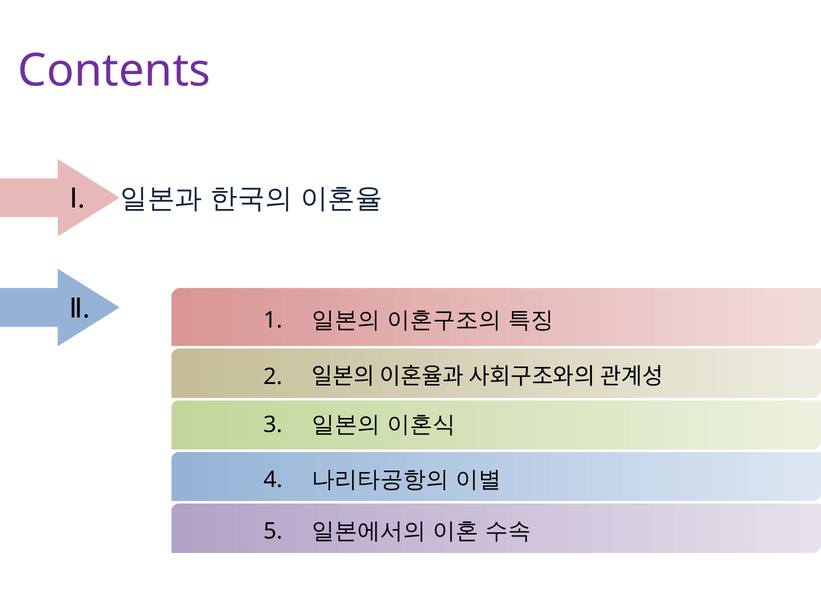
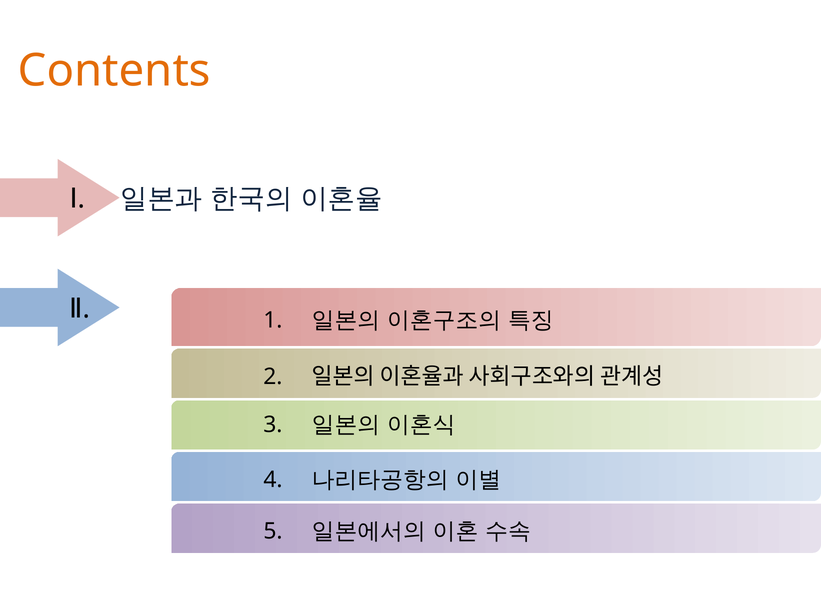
Contents colour: purple -> orange (114, 71)
